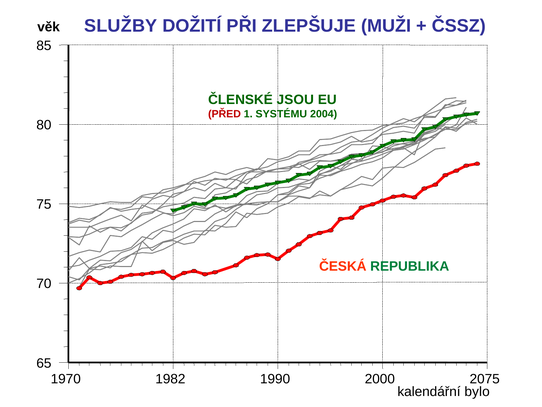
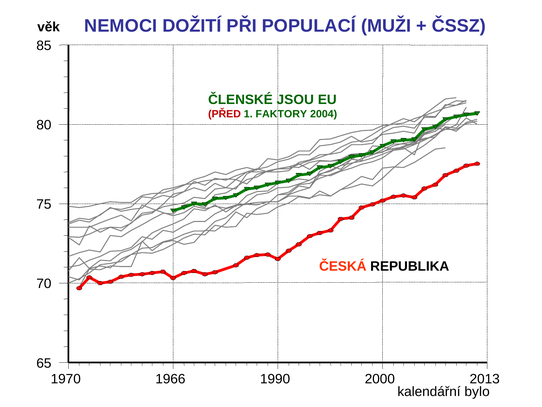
SLUŽBY: SLUŽBY -> NEMOCI (121, 26)
ZLEPŠUJE: ZLEPŠUJE -> POPULACÍ (309, 26)
SYSTÉMU: SYSTÉMU -> FAKTORY (281, 114)
REPUBLIKA colour: green -> black (410, 266)
1982: 1982 -> 1966 (170, 379)
2075: 2075 -> 2013 (485, 379)
